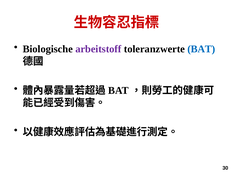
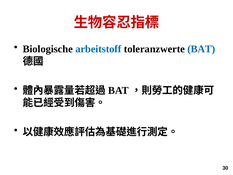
arbeitstoff colour: purple -> blue (98, 49)
